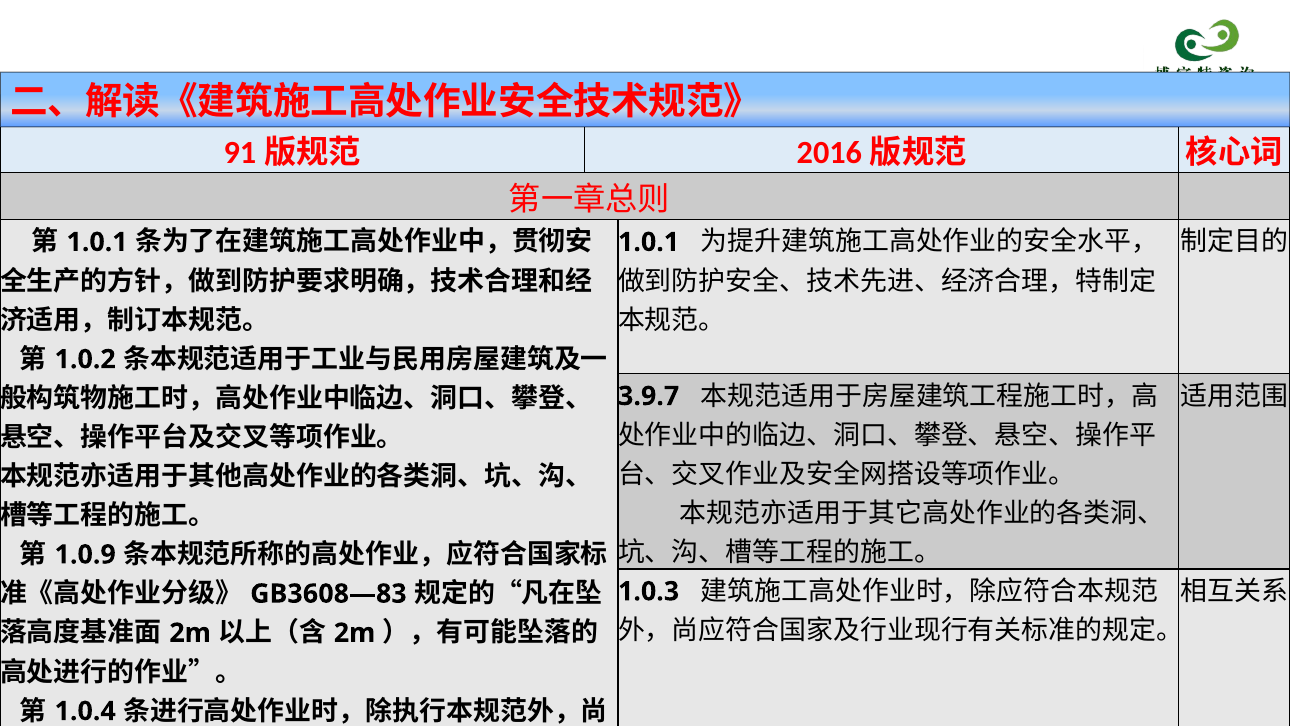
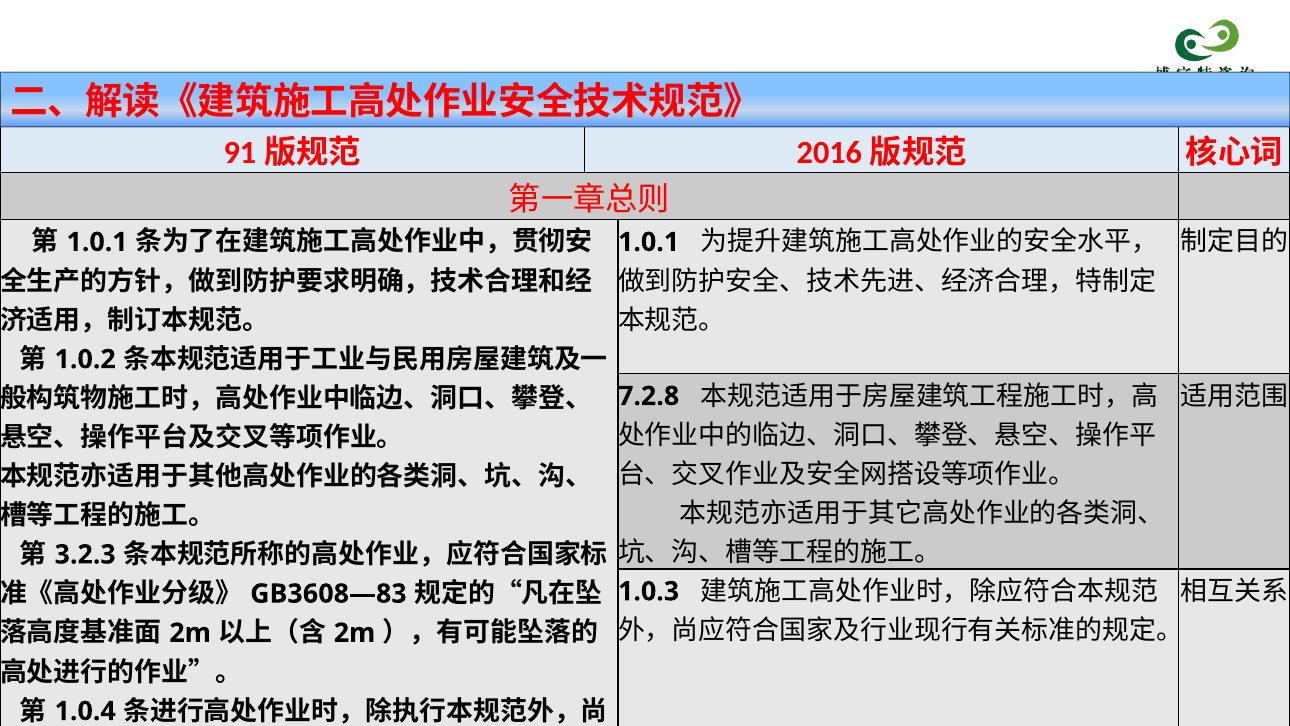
3.9.7: 3.9.7 -> 7.2.8 (649, 396)
1.0.9: 1.0.9 -> 3.2.3 (85, 554)
